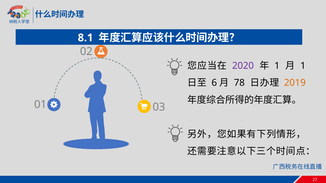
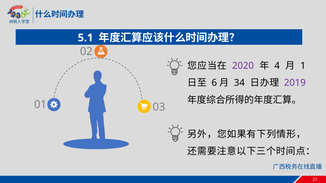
8.1: 8.1 -> 5.1 (85, 38)
1: 1 -> 4 (277, 66)
78: 78 -> 34 (239, 83)
2019 colour: orange -> purple (295, 83)
